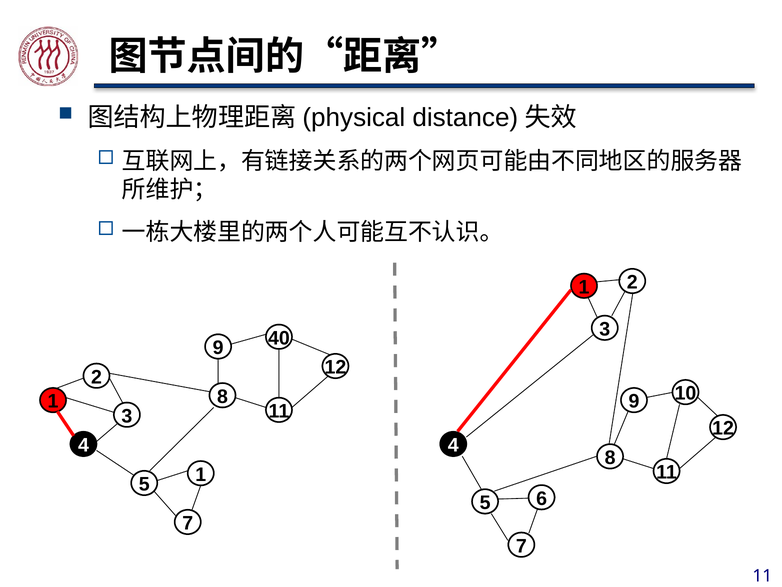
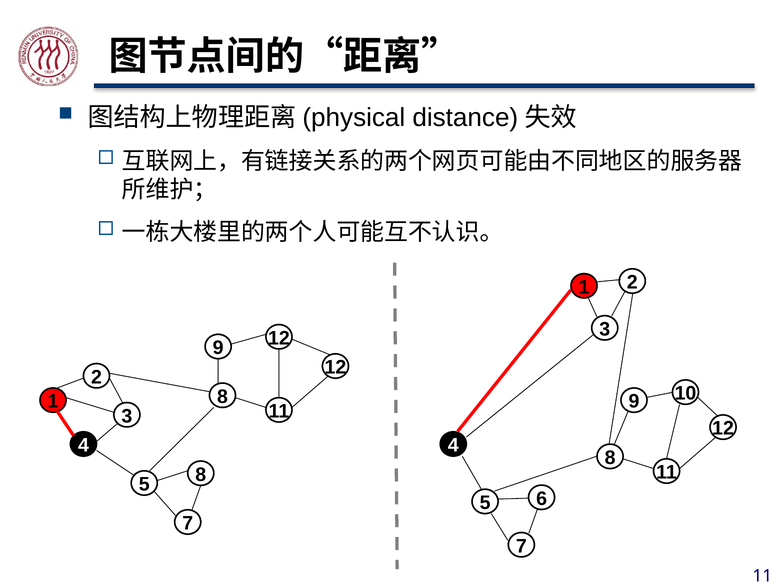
9 40: 40 -> 12 (279, 338)
5 1: 1 -> 8 (201, 474)
